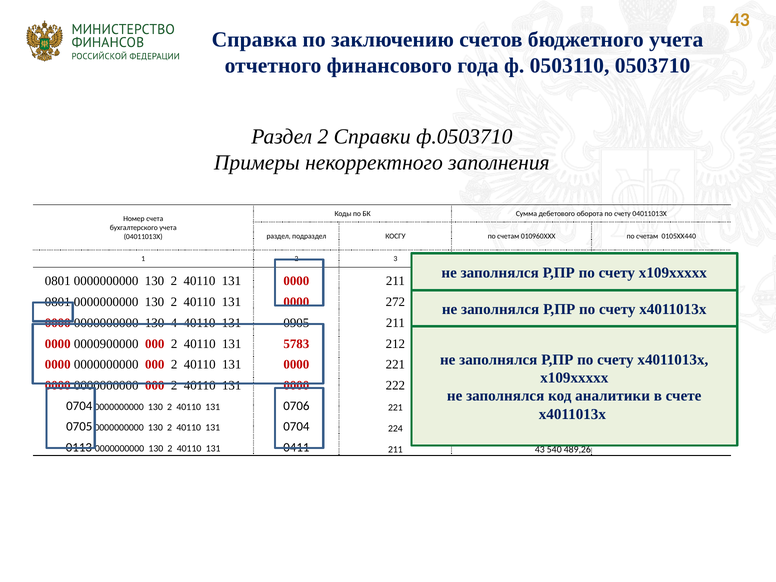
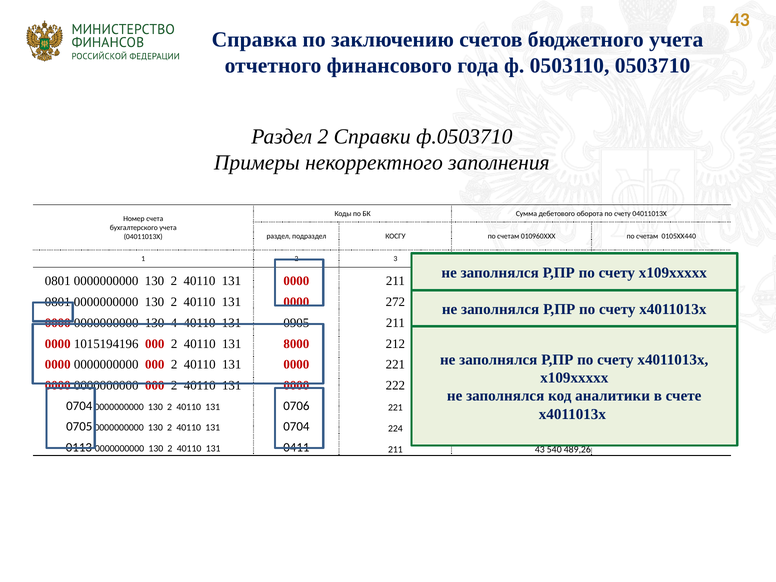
0000900000: 0000900000 -> 1015194196 (106, 344)
5783: 5783 -> 8000 (296, 344)
